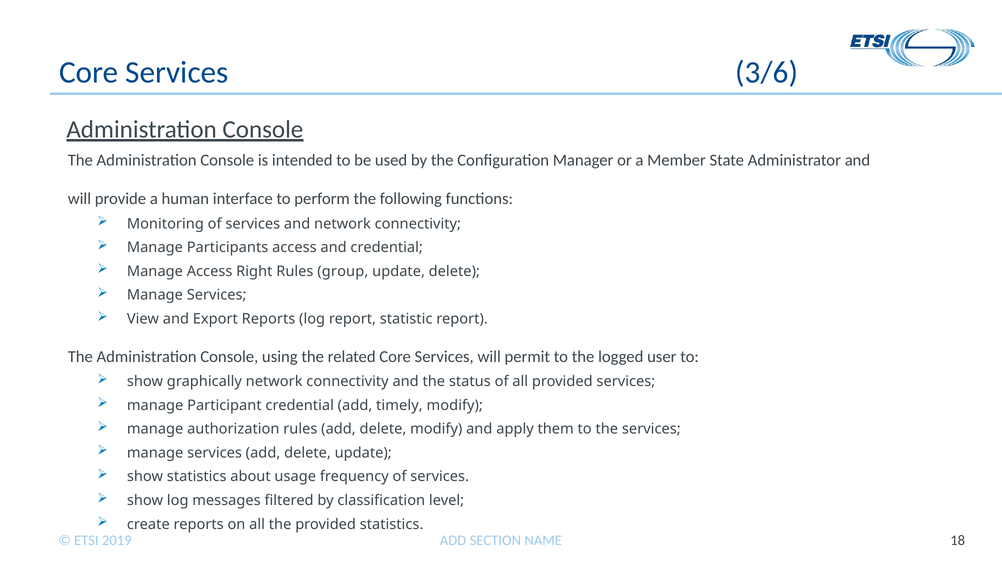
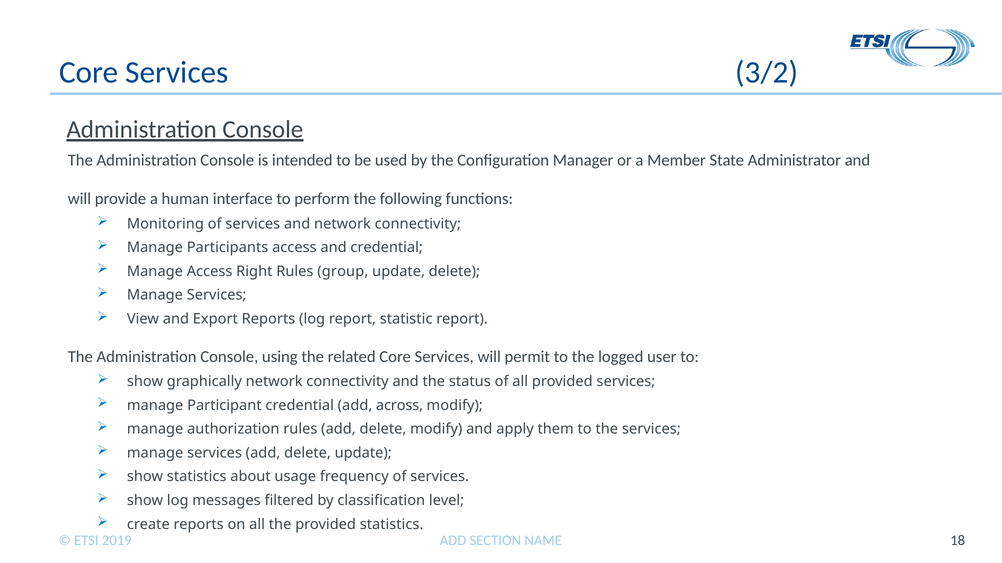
3/6: 3/6 -> 3/2 (767, 73)
timely: timely -> across (400, 406)
